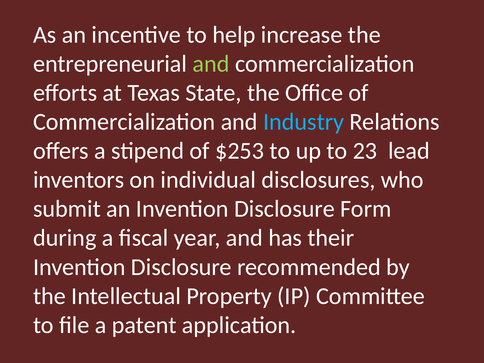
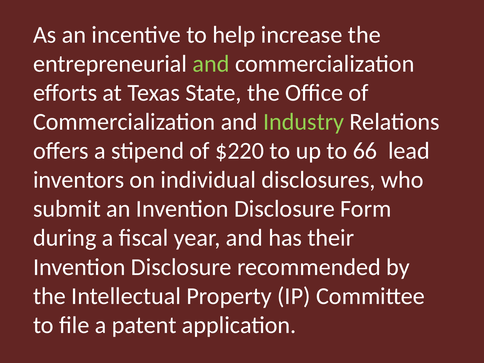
Industry colour: light blue -> light green (304, 122)
$253: $253 -> $220 (240, 151)
23: 23 -> 66 (365, 151)
